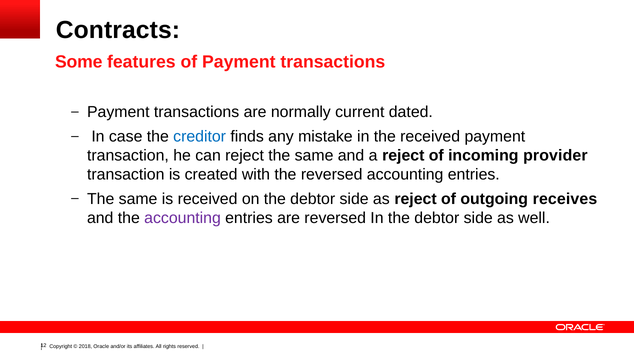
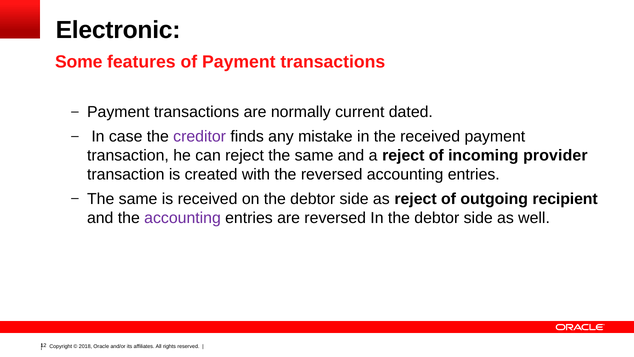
Contracts: Contracts -> Electronic (118, 30)
creditor colour: blue -> purple (200, 136)
receives: receives -> recipient (565, 199)
